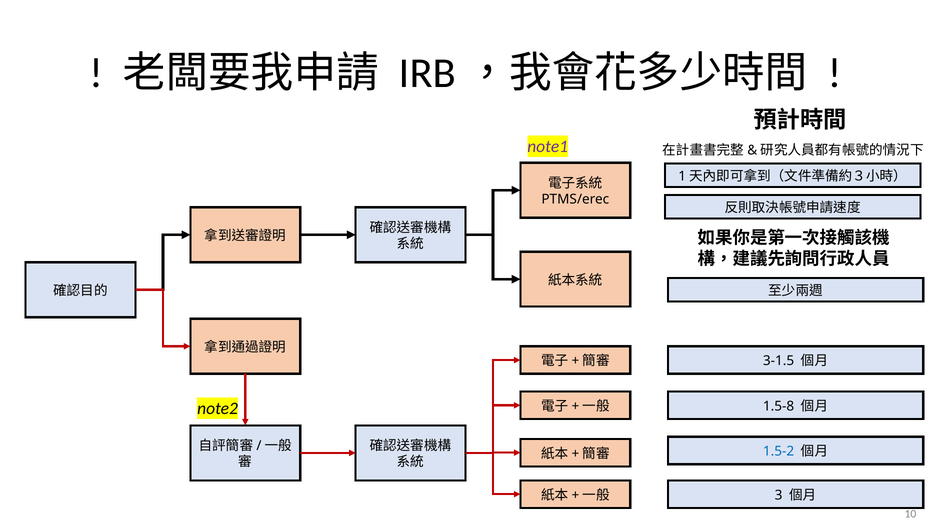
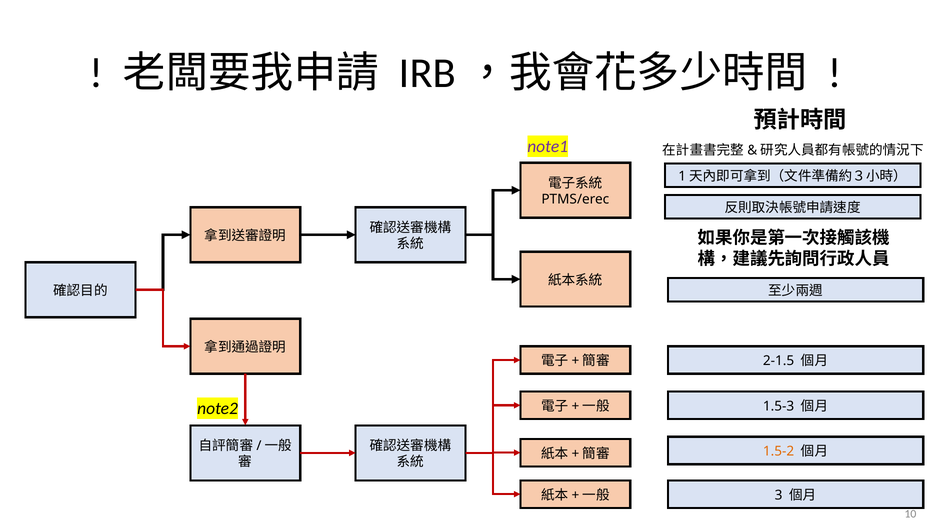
3-1.5: 3-1.5 -> 2-1.5 (779, 361)
1.5-8: 1.5-8 -> 1.5-3 (779, 407)
1.5-2 colour: blue -> orange (779, 452)
